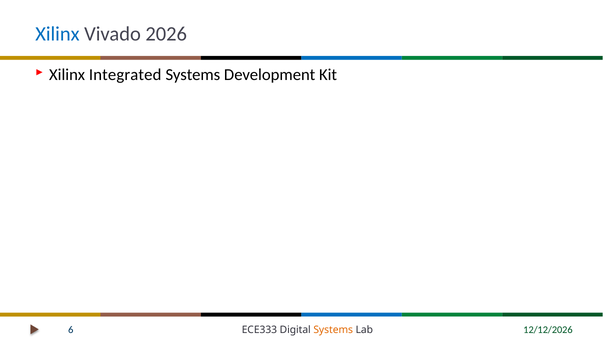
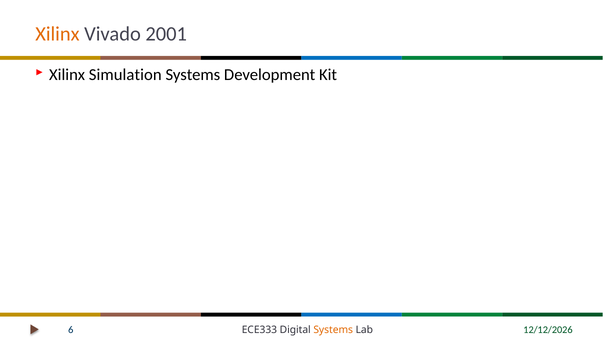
Xilinx colour: blue -> orange (57, 34)
2026: 2026 -> 2001 (166, 34)
Integrated: Integrated -> Simulation (125, 75)
